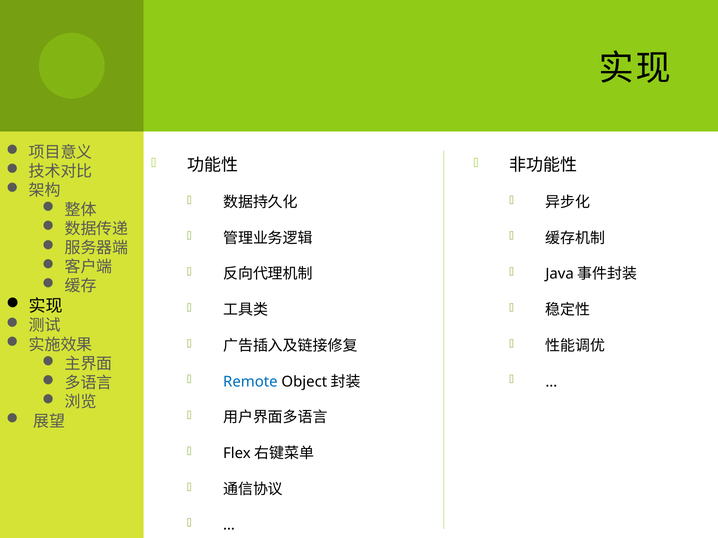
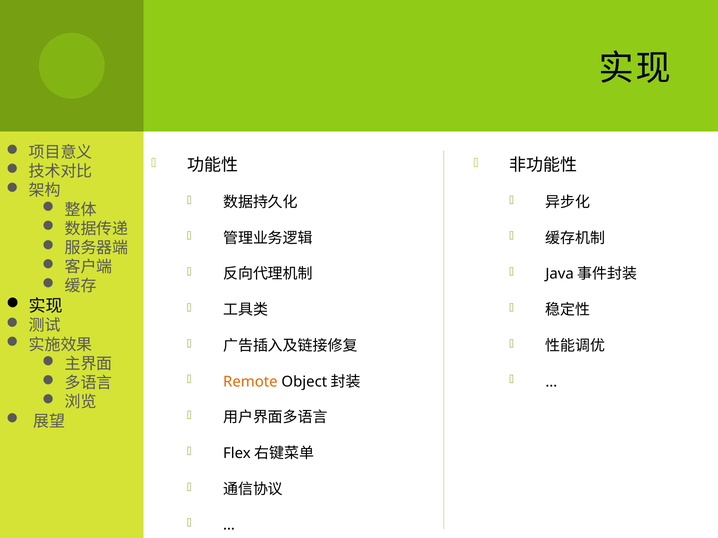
Remote colour: blue -> orange (250, 382)
